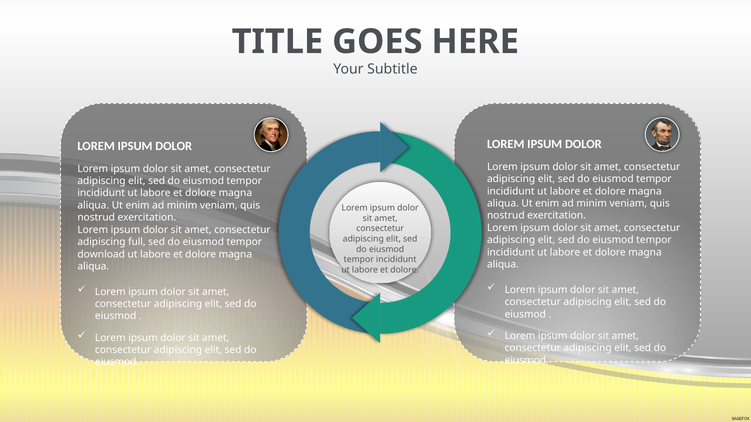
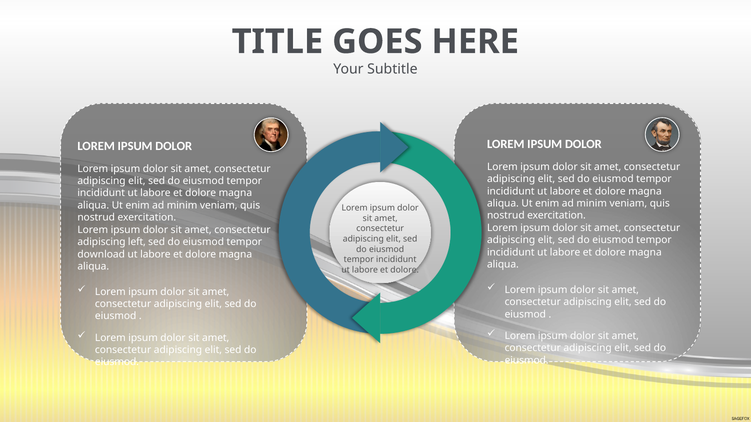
full: full -> left (137, 242)
